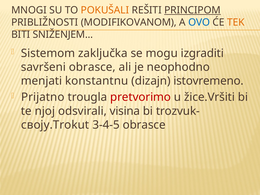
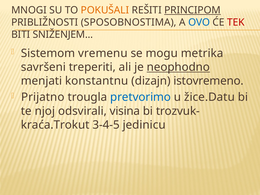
MODIFIKOVANOM: MODIFIKOVANOM -> SPOSOBNOSTIMA (129, 22)
TEK colour: orange -> red (236, 22)
zaključka: zaključka -> vremenu (103, 53)
izgraditi: izgraditi -> metrika (202, 53)
savršeni obrasce: obrasce -> treperiti (92, 67)
neophodno underline: none -> present (178, 67)
pretvorimo colour: red -> blue (141, 97)
žice.Vršiti: žice.Vršiti -> žice.Datu (209, 97)
своју.Trokut: своју.Trokut -> kraća.Trokut (55, 125)
3-4-5 obrasce: obrasce -> jedinicu (144, 125)
